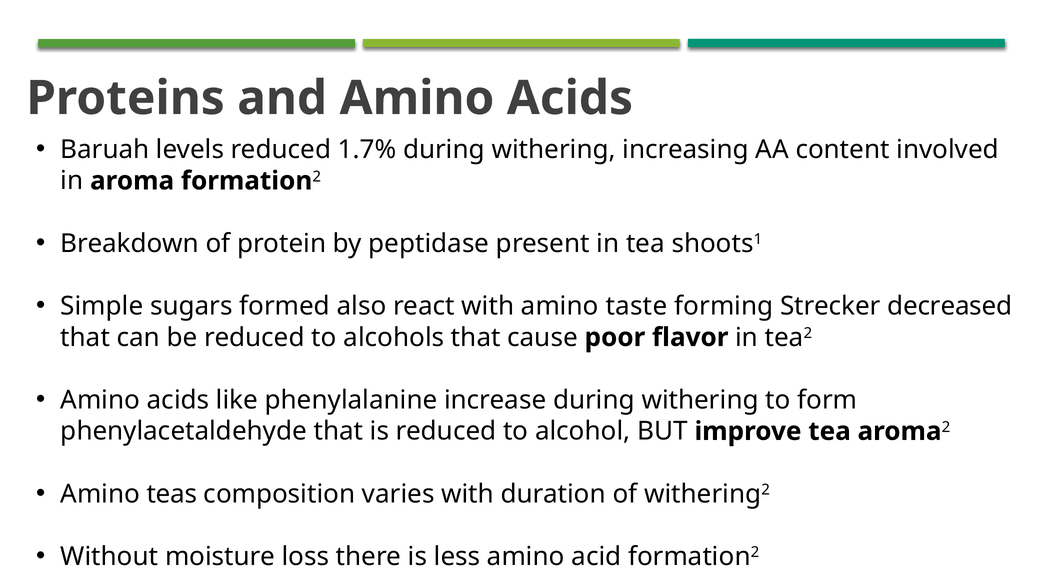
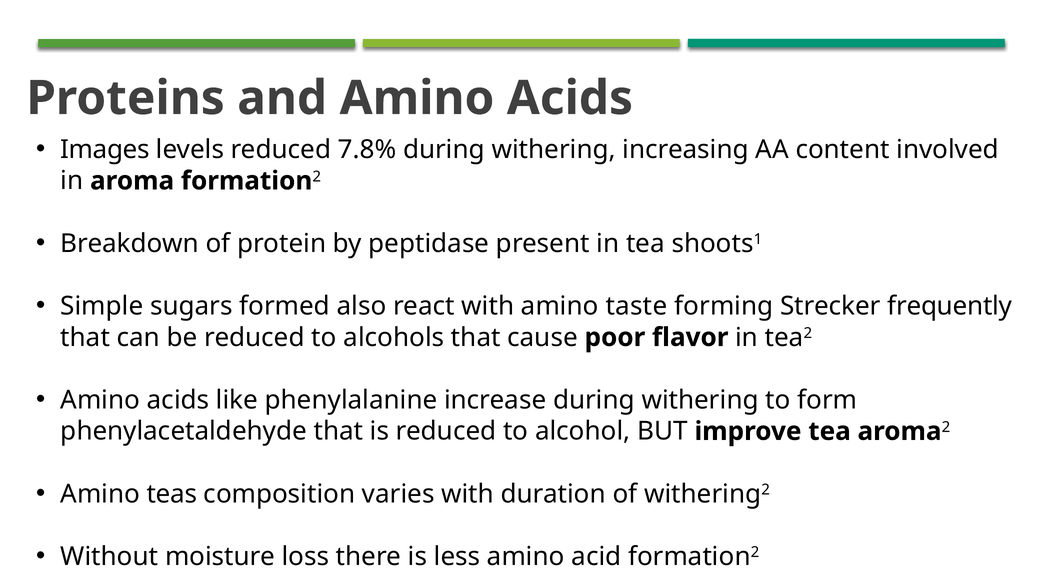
Baruah: Baruah -> Images (105, 149)
1.7%: 1.7% -> 7.8% (367, 149)
decreased: decreased -> frequently (950, 306)
